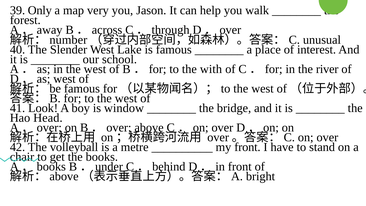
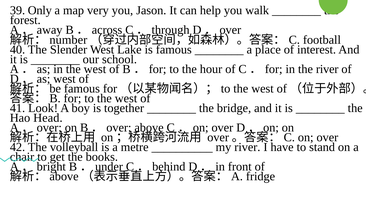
unusual: unusual -> football (322, 40)
with: with -> hour (211, 69)
window: window -> together (124, 108)
my front: front -> river (247, 147)
books: books -> bright (51, 167)
bright: bright -> fridge (261, 176)
